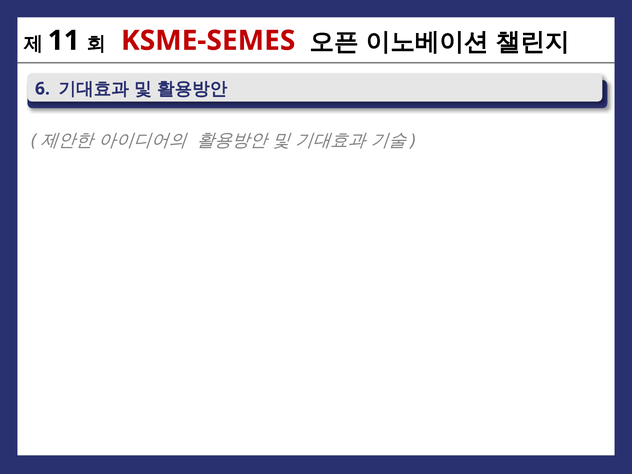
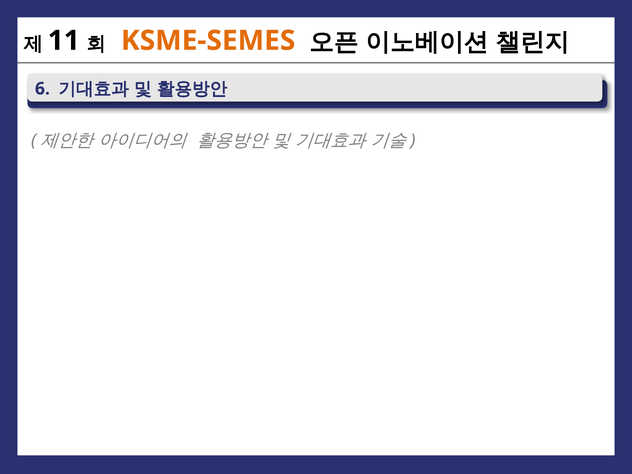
KSME-SEMES colour: red -> orange (208, 41)
